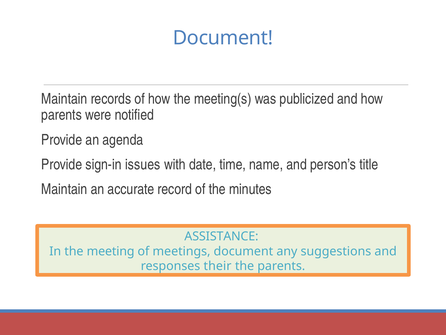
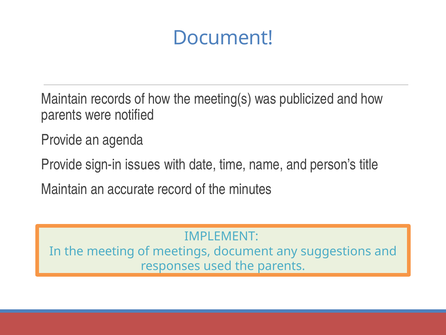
ASSISTANCE: ASSISTANCE -> IMPLEMENT (221, 236)
their: their -> used (218, 266)
